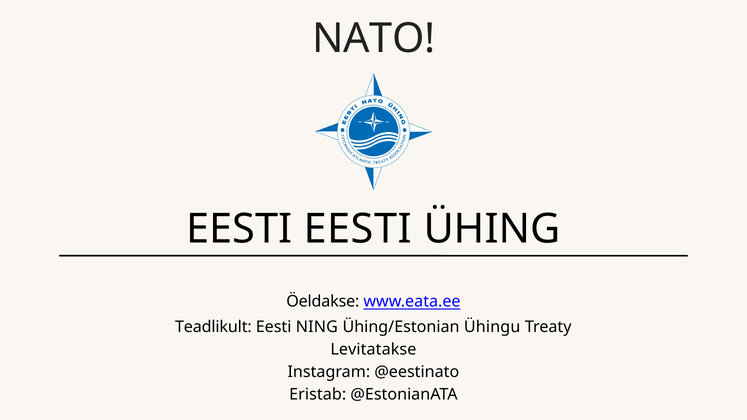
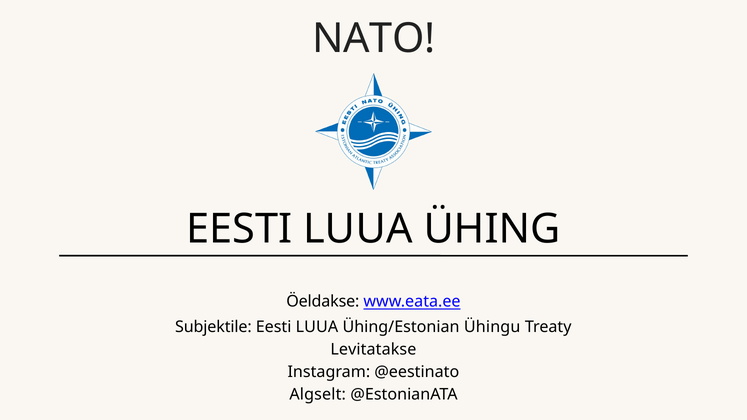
EESTI: EESTI -> LUUA (358, 229)
Teadlikult: Teadlikult -> Subjektile (213, 327)
NING: NING -> LUUA (317, 327)
Eristab: Eristab -> Algselt (318, 395)
